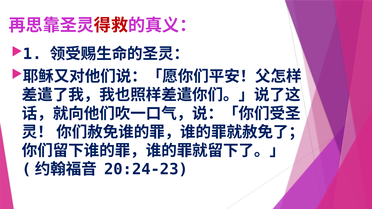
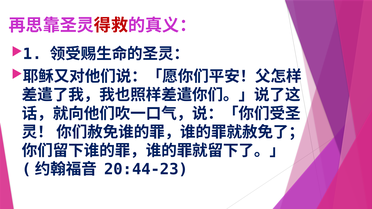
20:24-23: 20:24-23 -> 20:44-23 (146, 170)
